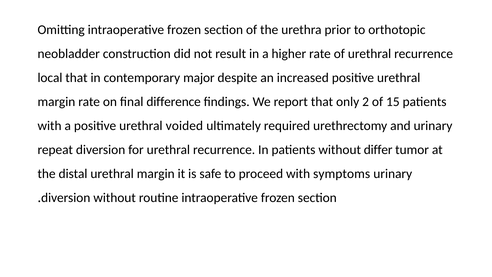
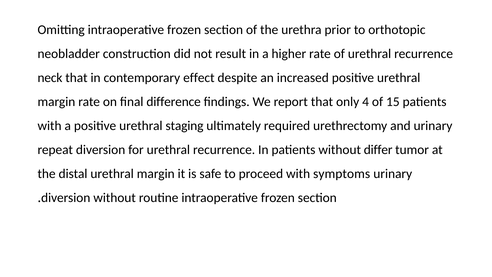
local: local -> neck (50, 78)
major: major -> effect (199, 78)
2: 2 -> 4 (366, 102)
voided: voided -> staging (185, 126)
